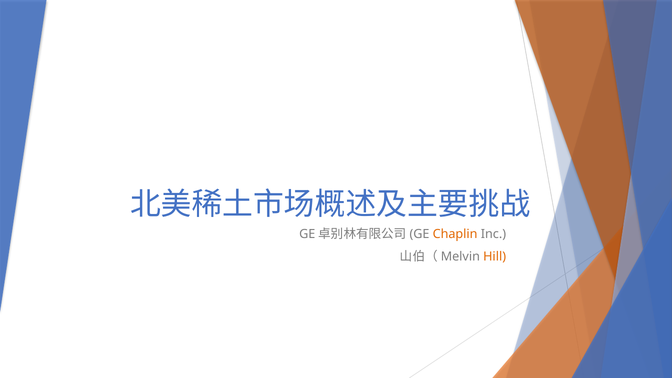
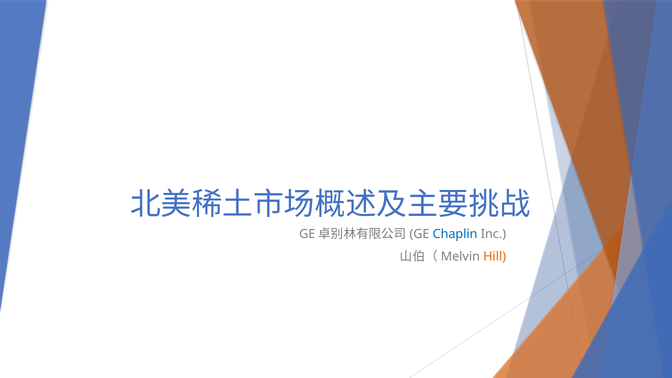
Chaplin colour: orange -> blue (455, 234)
